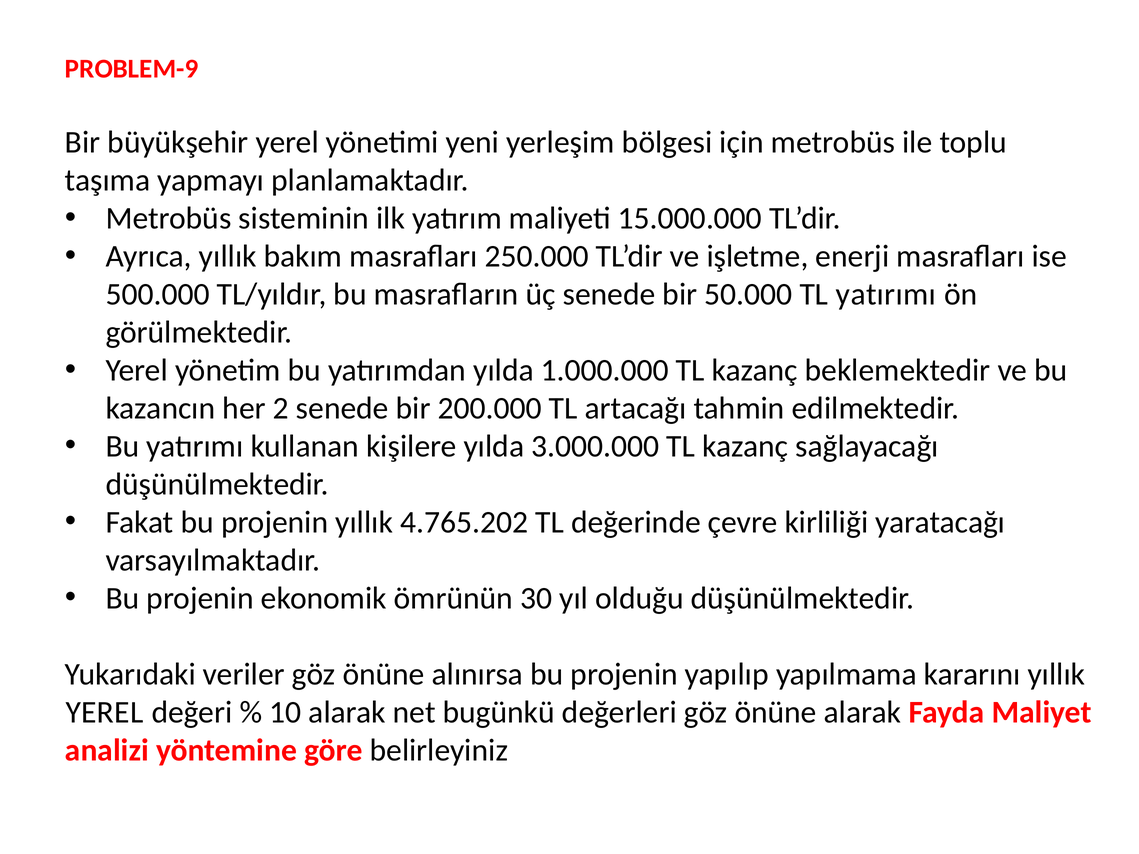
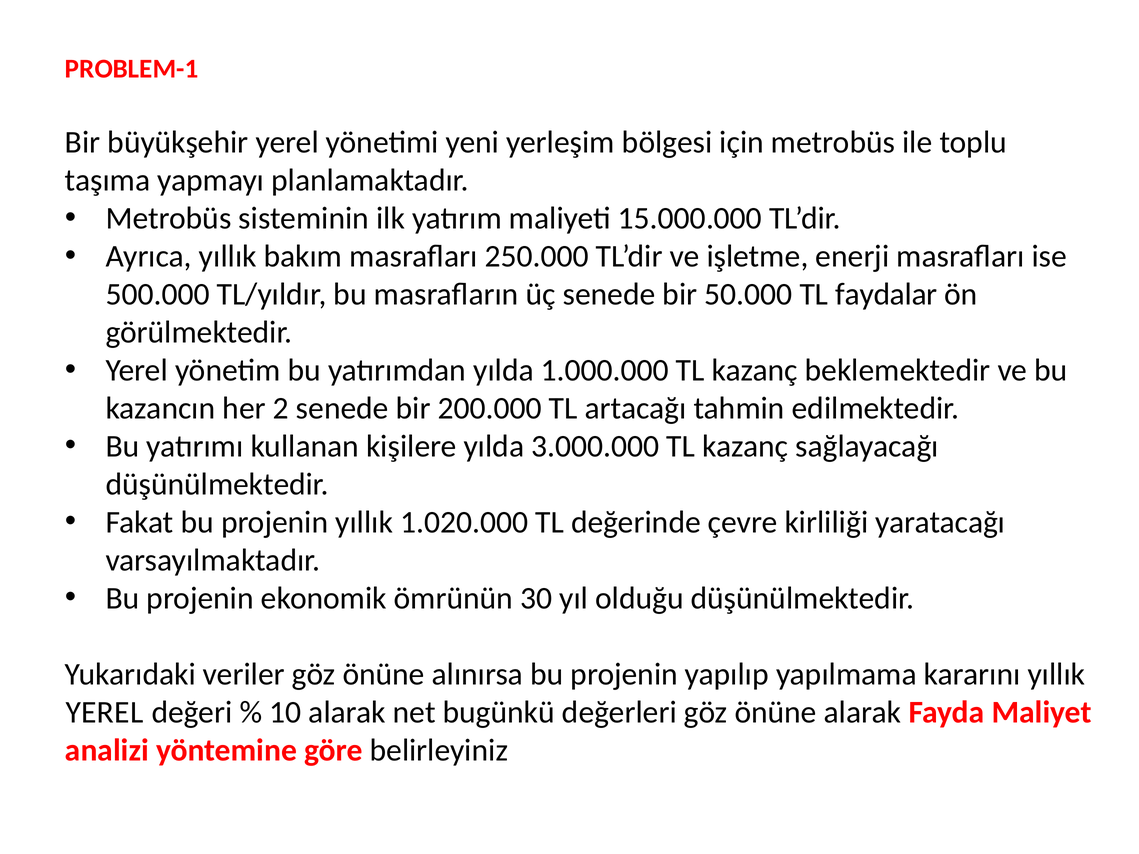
PROBLEM-9: PROBLEM-9 -> PROBLEM-1 (132, 69)
TL yatırımı: yatırımı -> faydalar (886, 294)
4.765.202: 4.765.202 -> 1.020.000 (464, 522)
